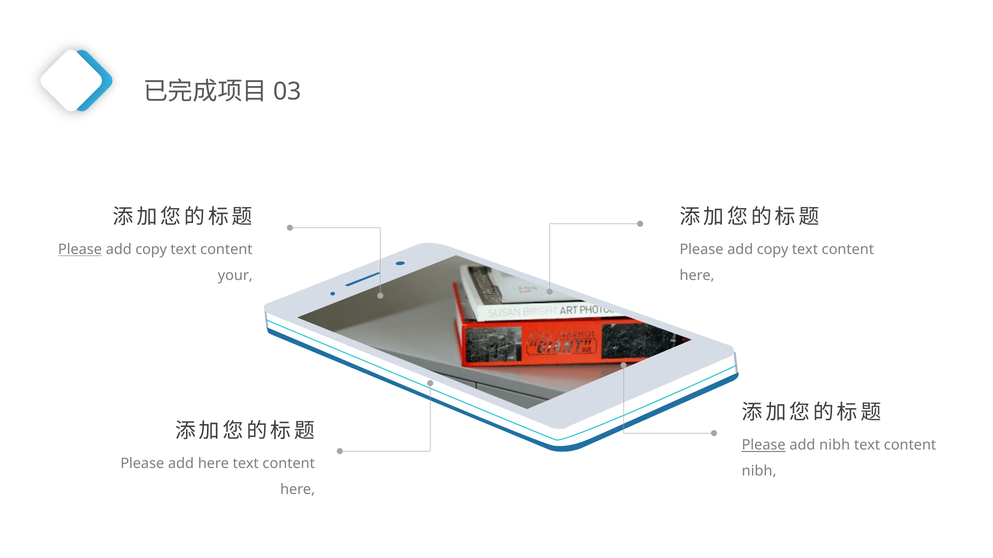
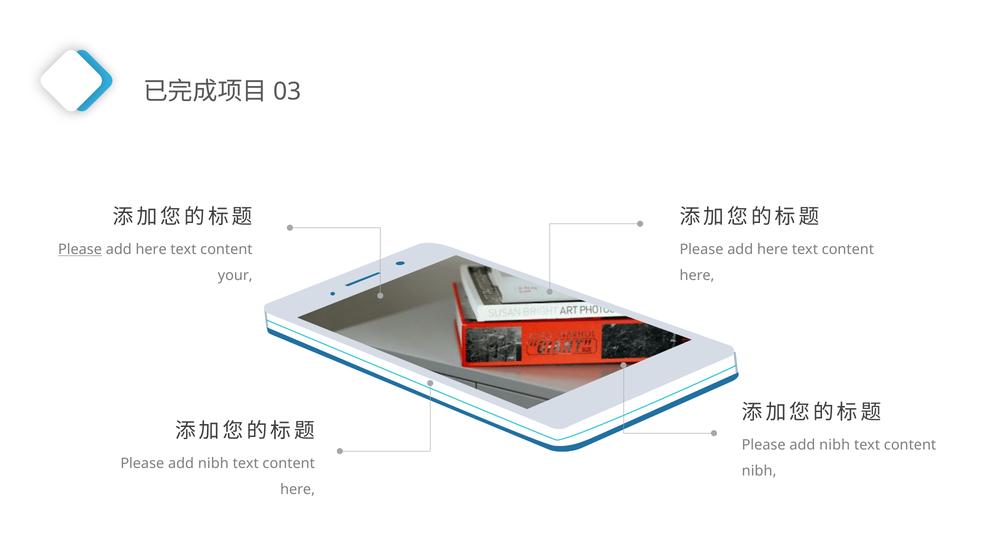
copy: copy -> here (151, 250)
copy: copy -> here (773, 250)
Please underline: present -> none (764, 446)
here: here -> nibh (213, 464)
